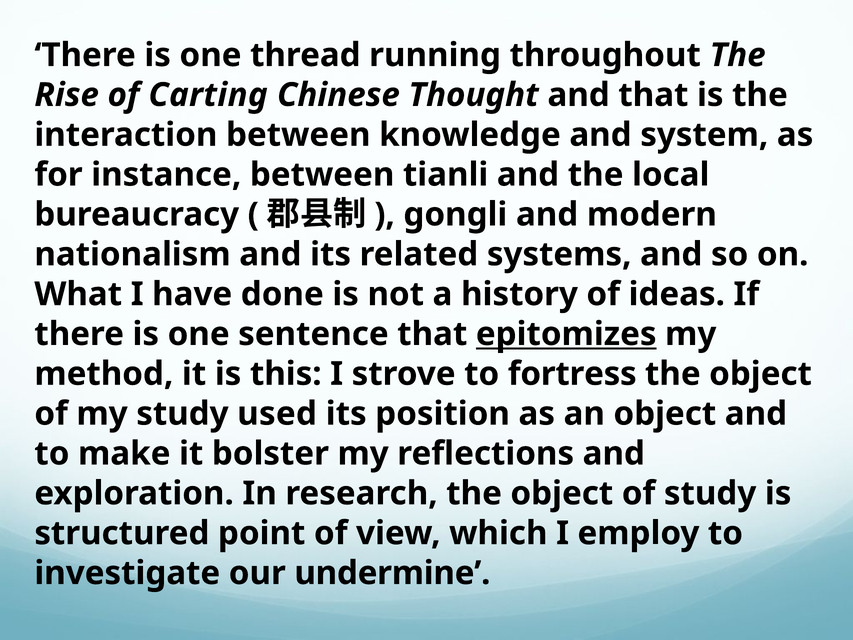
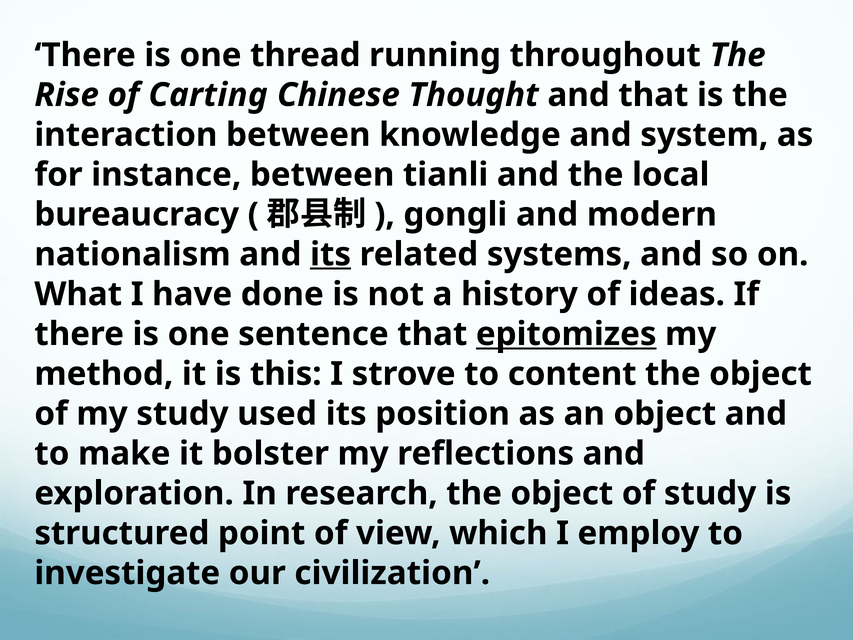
its underline: none -> present (331, 254)
fortress: fortress -> content (572, 374)
undermine: undermine -> civilization (392, 573)
